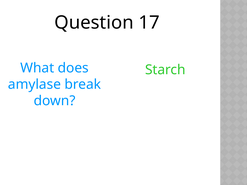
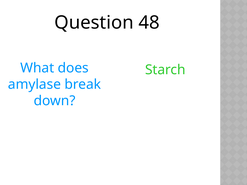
17: 17 -> 48 (149, 23)
